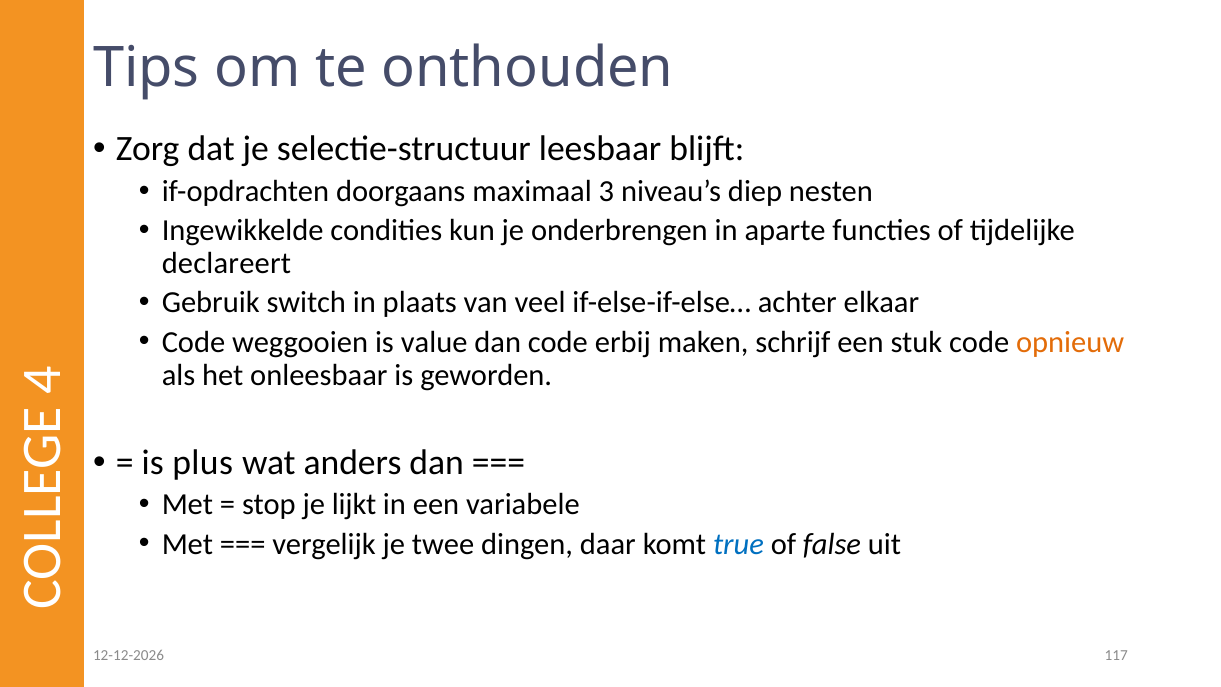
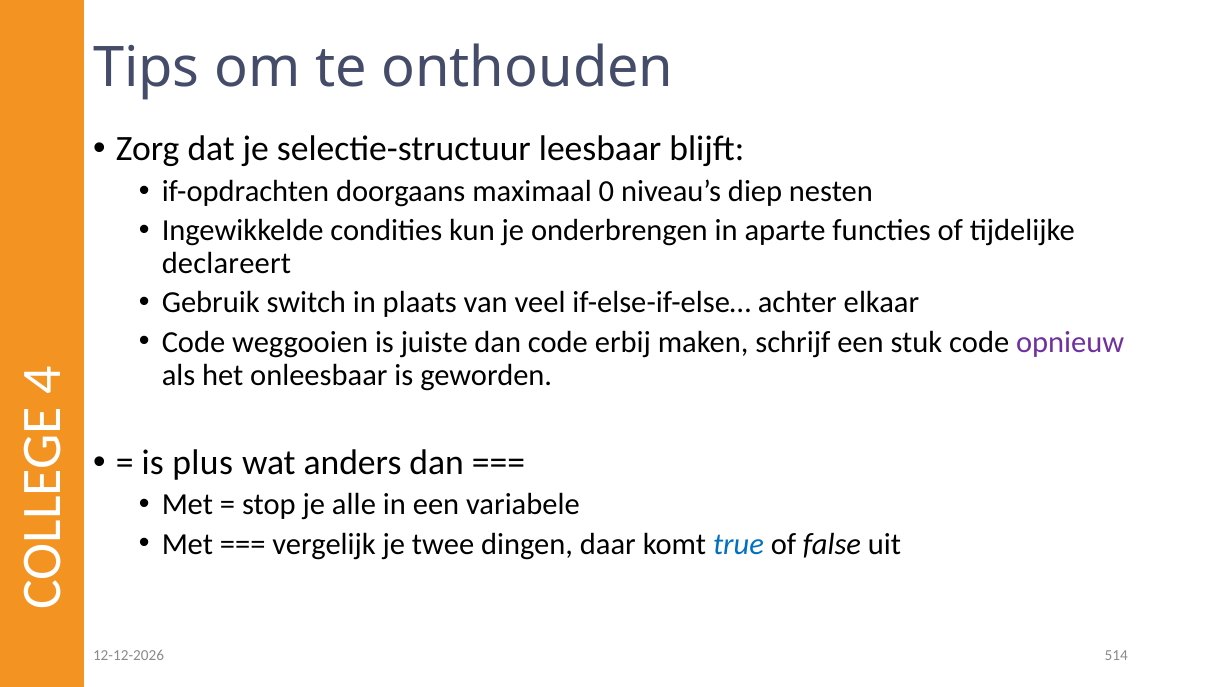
3: 3 -> 0 (606, 191)
value: value -> juiste (434, 342)
opnieuw colour: orange -> purple (1070, 342)
lijkt: lijkt -> alle (354, 505)
117: 117 -> 514 (1116, 656)
